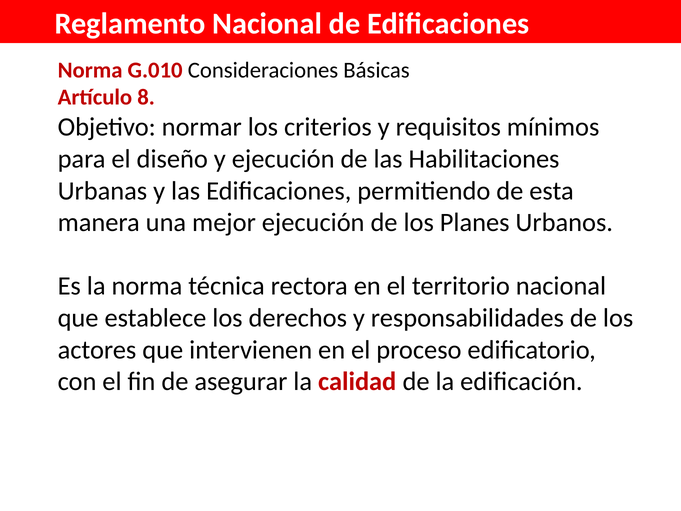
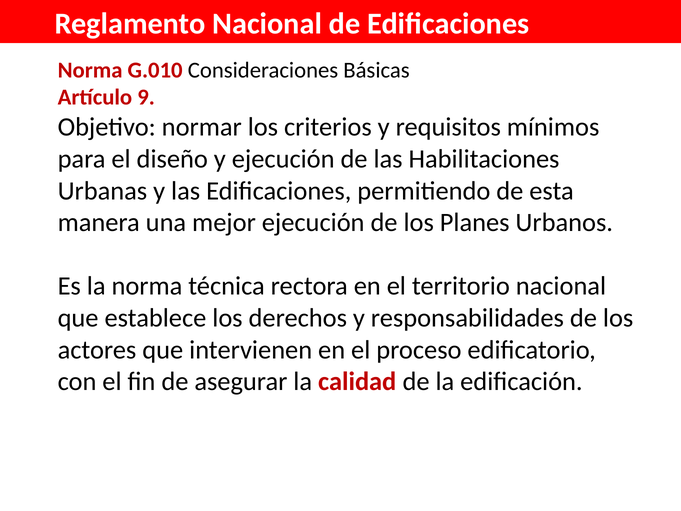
8: 8 -> 9 (146, 97)
